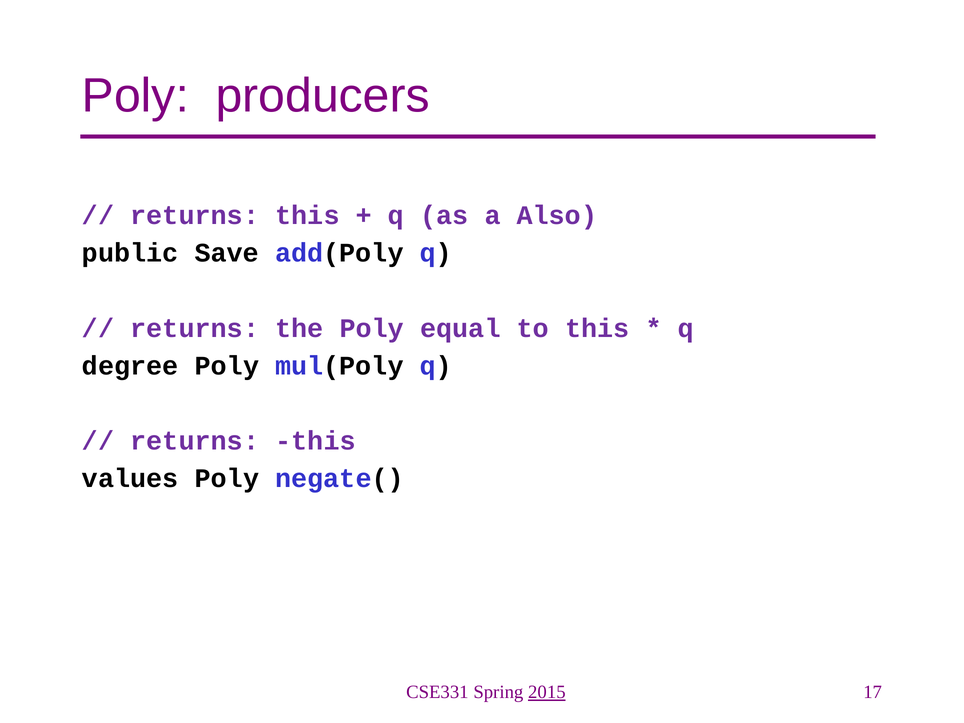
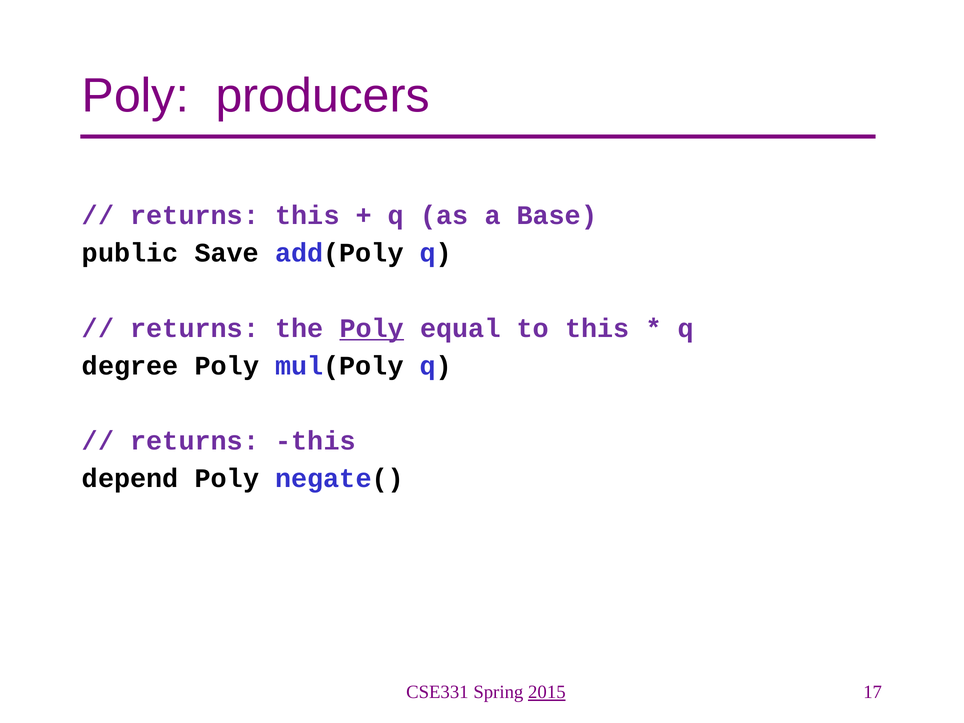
Also: Also -> Base (557, 216)
Poly underline: none -> present (372, 328)
values: values -> depend (130, 478)
